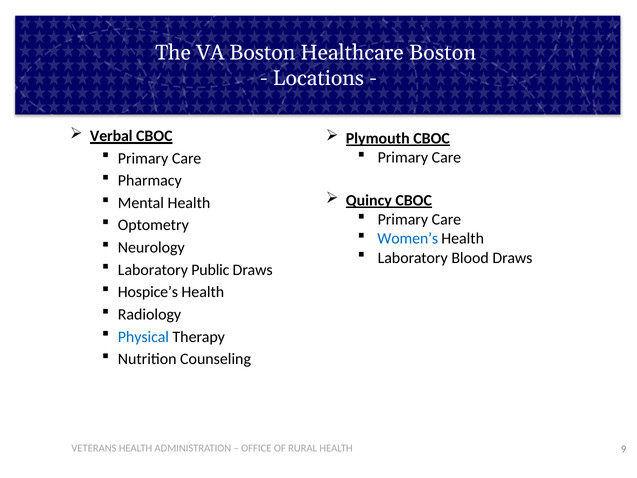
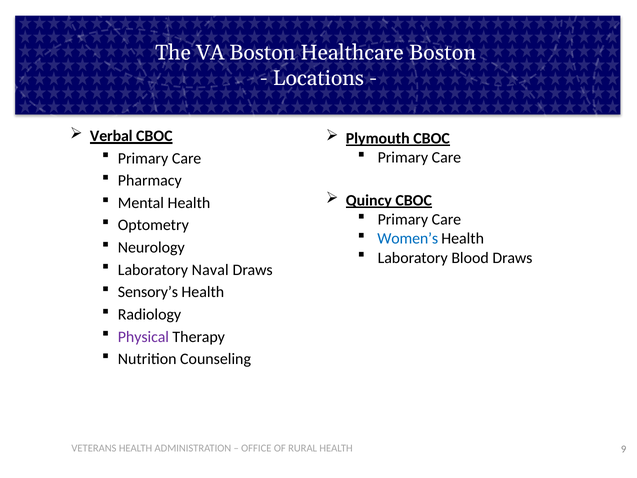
Public: Public -> Naval (210, 270)
Hospice’s: Hospice’s -> Sensory’s (148, 292)
Physical colour: blue -> purple (143, 337)
